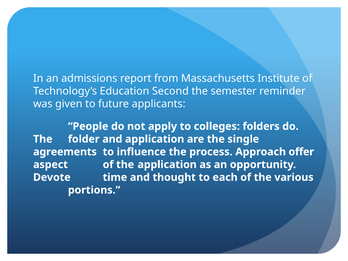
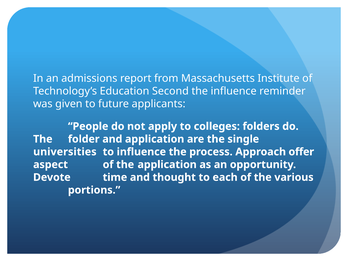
the semester: semester -> influence (234, 91)
agreements: agreements -> universities (65, 152)
